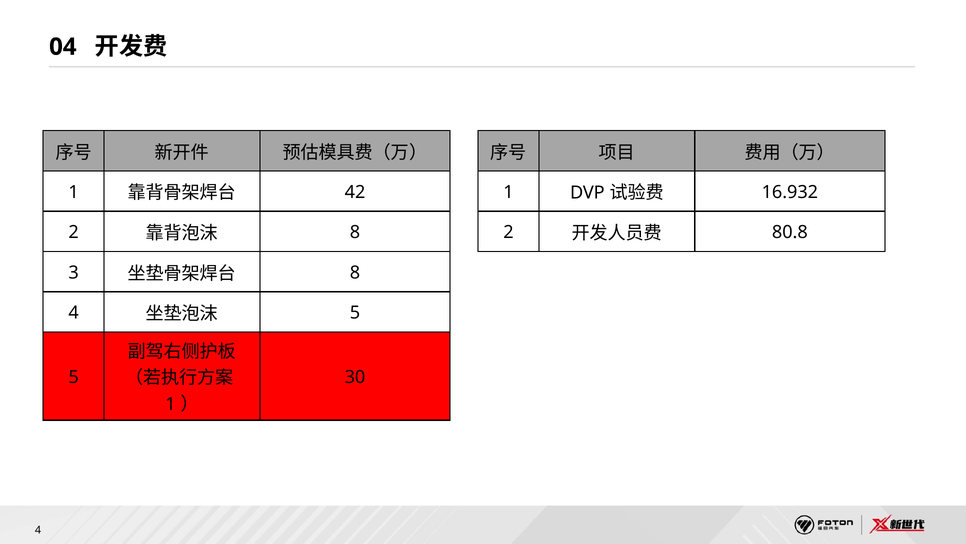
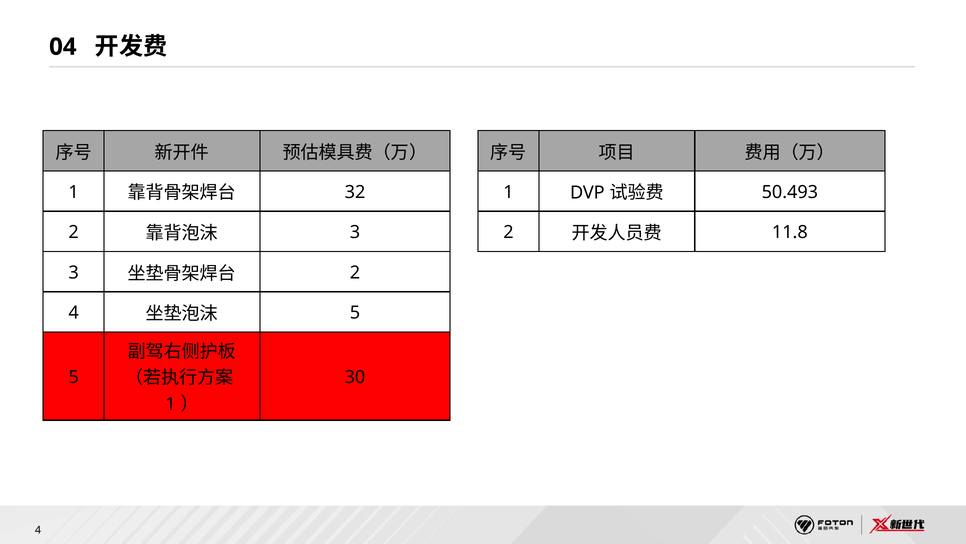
42: 42 -> 32 (355, 192)
16.932: 16.932 -> 50.493 (790, 192)
8: 8 -> 3 (355, 232)
80.8: 80.8 -> 11.8 (790, 232)
8: 8 -> 2 (355, 272)
